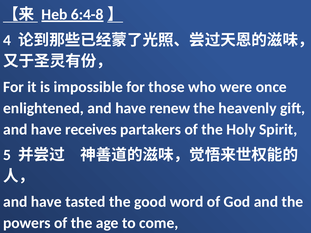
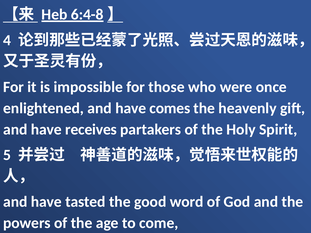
renew: renew -> comes (170, 108)
